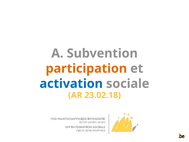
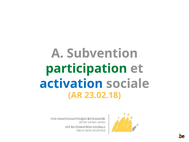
participation colour: orange -> green (86, 68)
